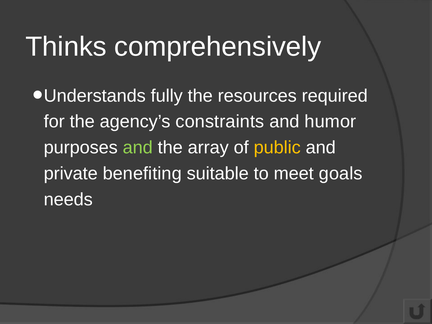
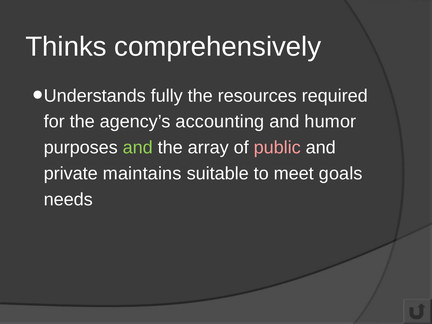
constraints: constraints -> accounting (220, 122)
public colour: yellow -> pink (277, 148)
benefiting: benefiting -> maintains (142, 174)
